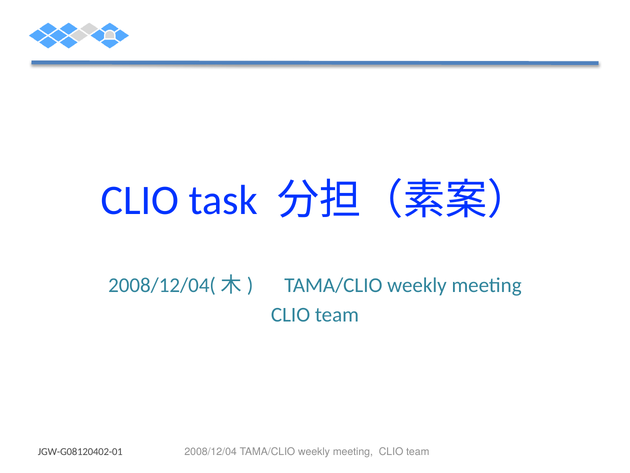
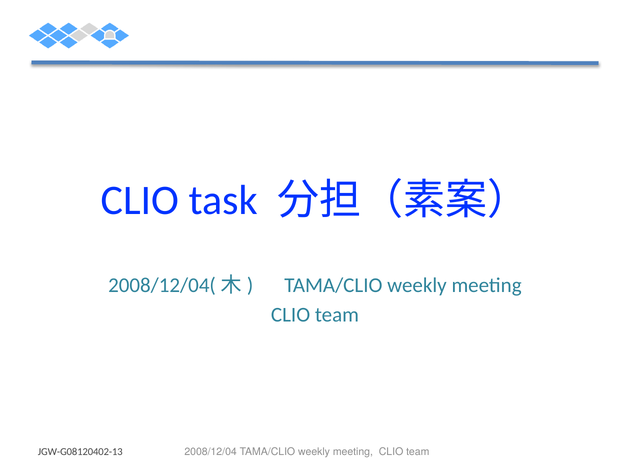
JGW-G08120402-01: JGW-G08120402-01 -> JGW-G08120402-13 (80, 451)
